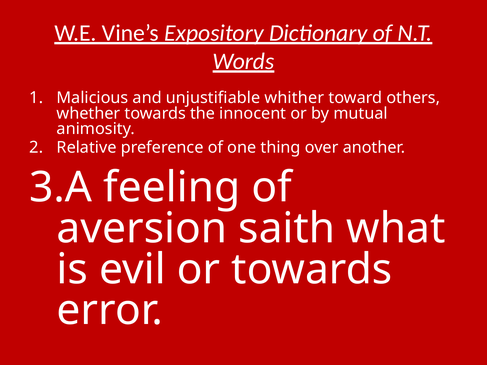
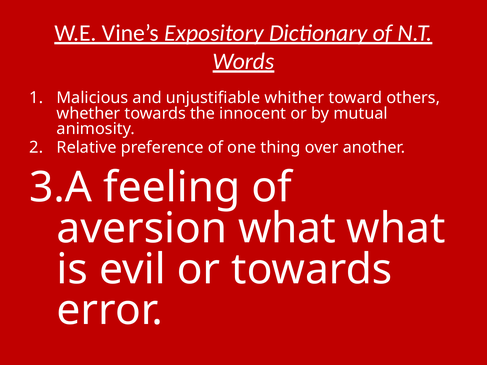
aversion saith: saith -> what (287, 229)
